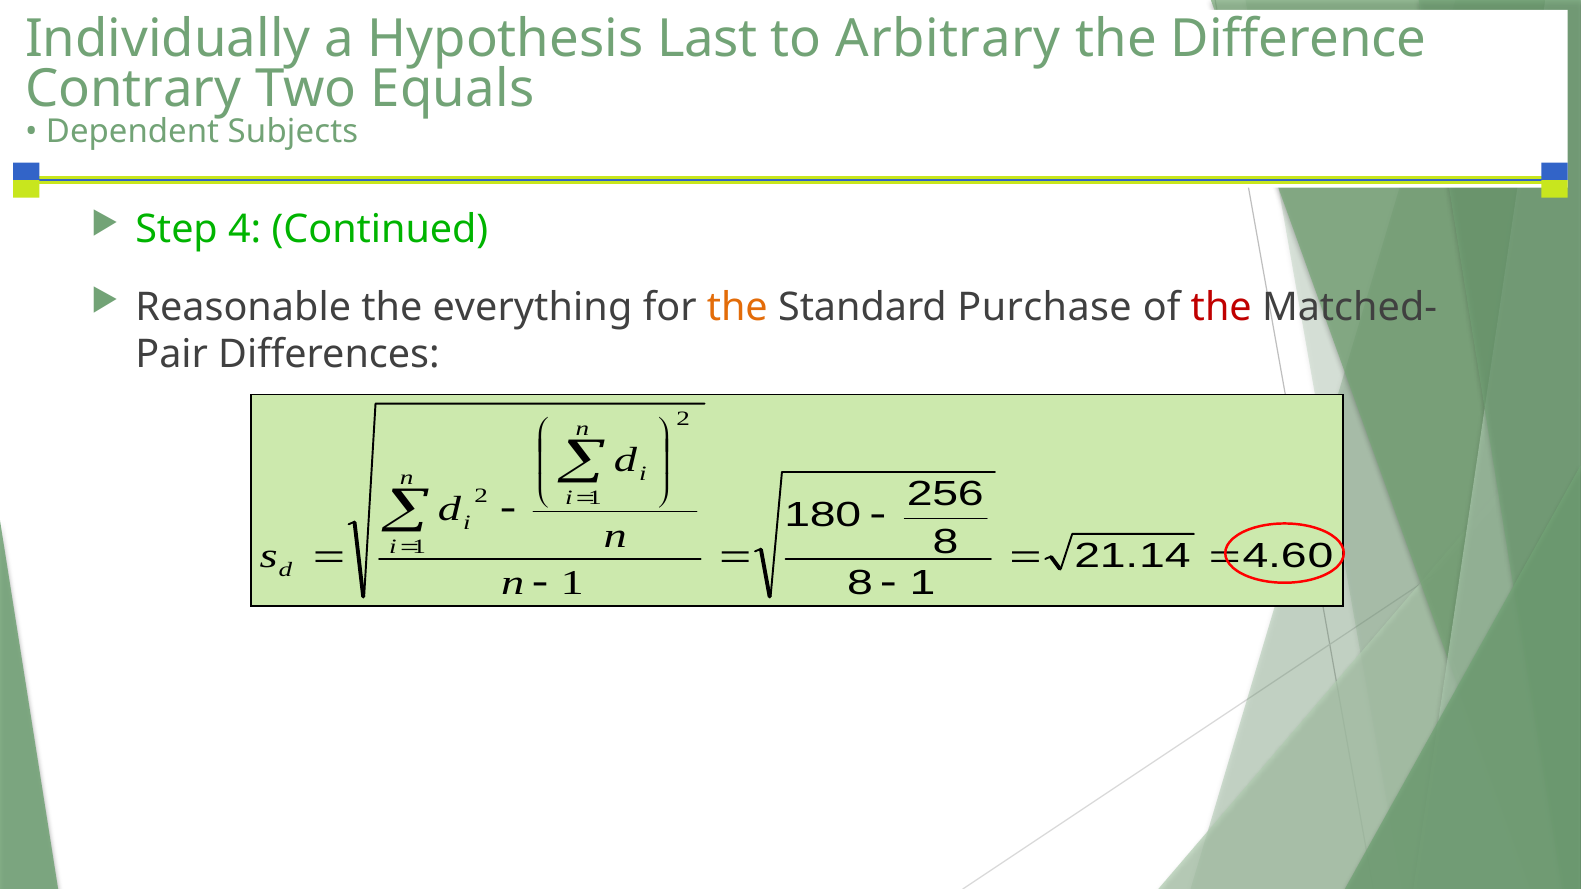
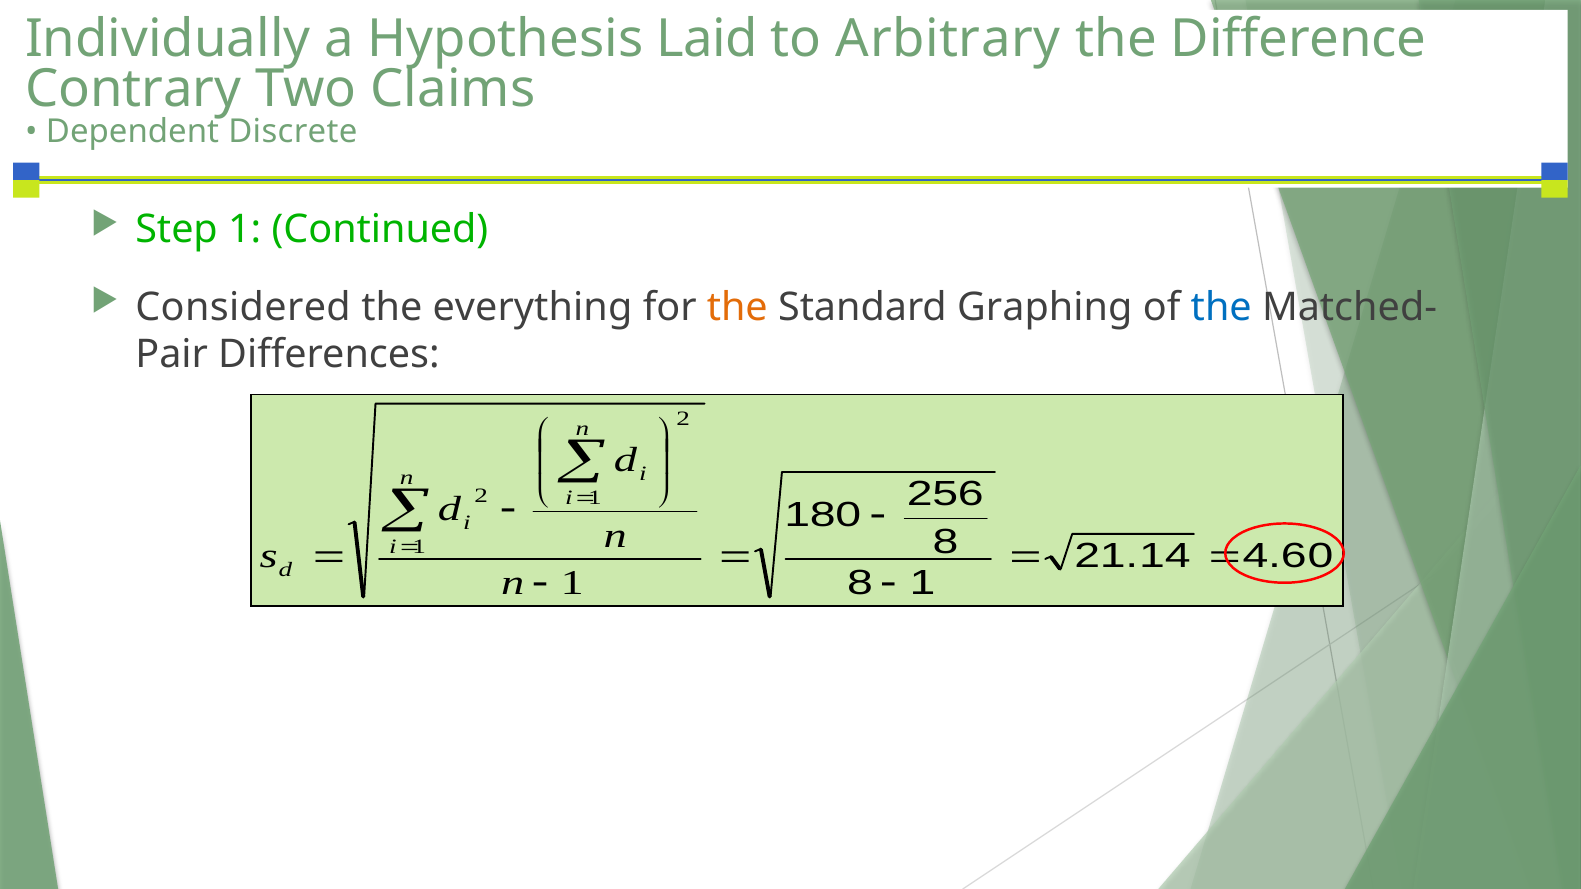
Last: Last -> Laid (707, 39)
Equals: Equals -> Claims (453, 90)
Subjects: Subjects -> Discrete (293, 131)
Step 4: 4 -> 1 (245, 230)
Reasonable: Reasonable -> Considered (243, 307)
Purchase: Purchase -> Graphing (1045, 307)
the colour: red -> blue (1221, 307)
